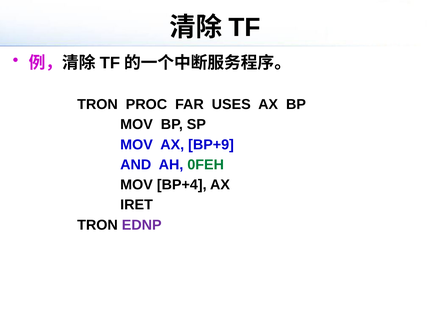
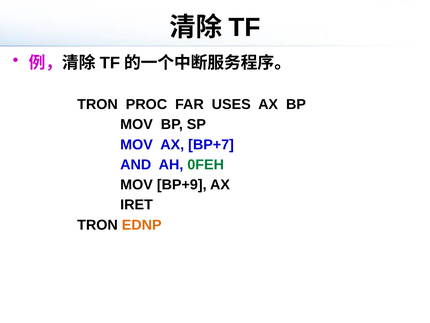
BP+9: BP+9 -> BP+7 (211, 144)
BP+4: BP+4 -> BP+9 (182, 185)
EDNP colour: purple -> orange (142, 225)
